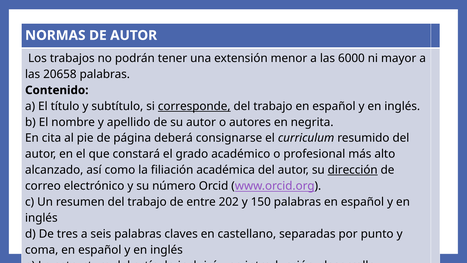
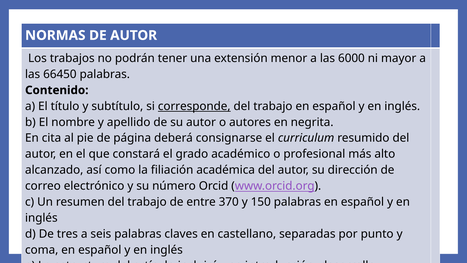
20658: 20658 -> 66450 (60, 74)
dirección underline: present -> none (353, 170)
202: 202 -> 370 (229, 202)
